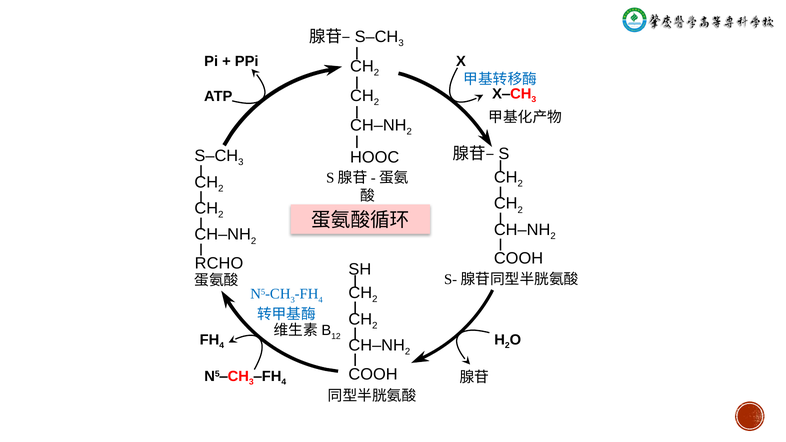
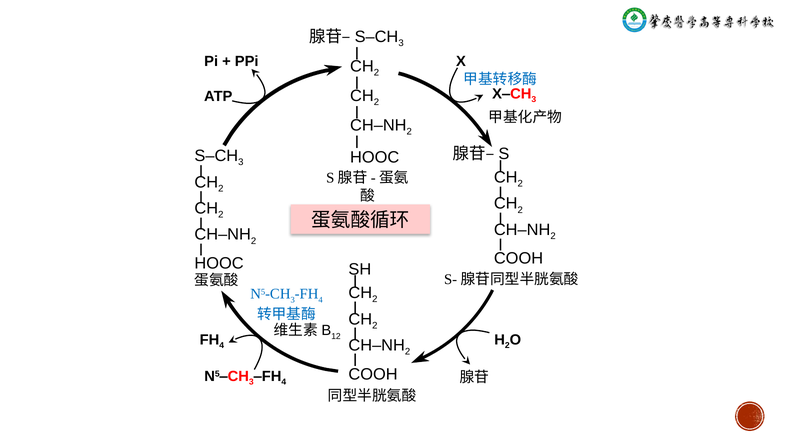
RCHO: RCHO -> HOOC (219, 263)
